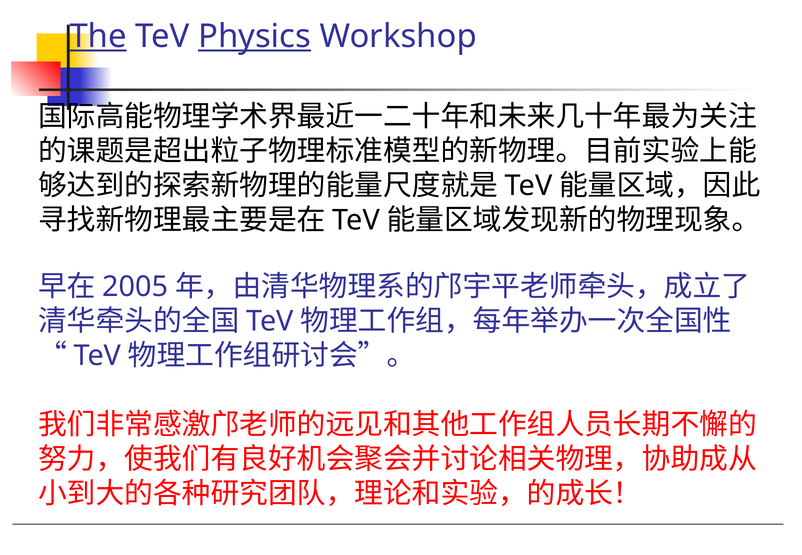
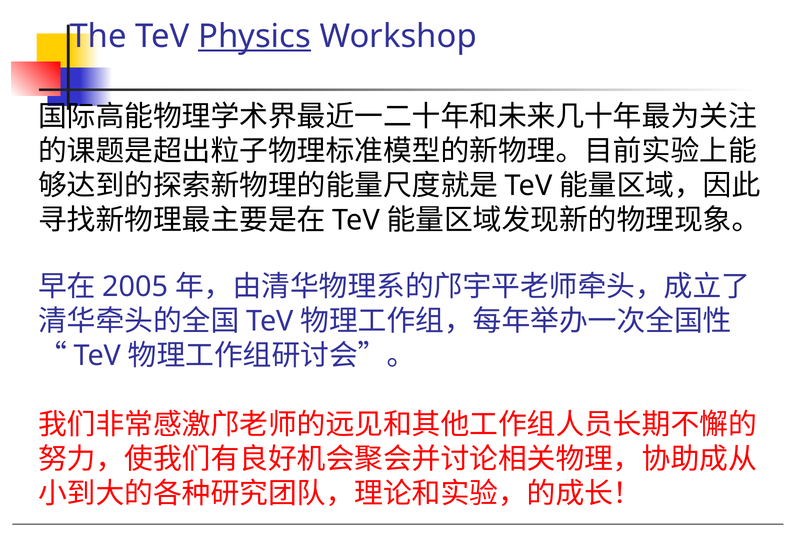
The underline: present -> none (98, 36)
